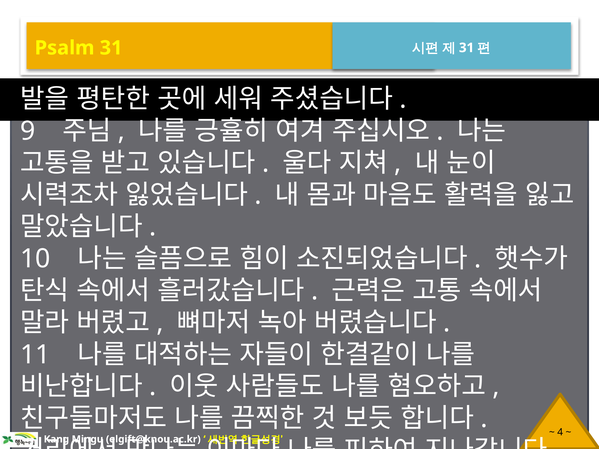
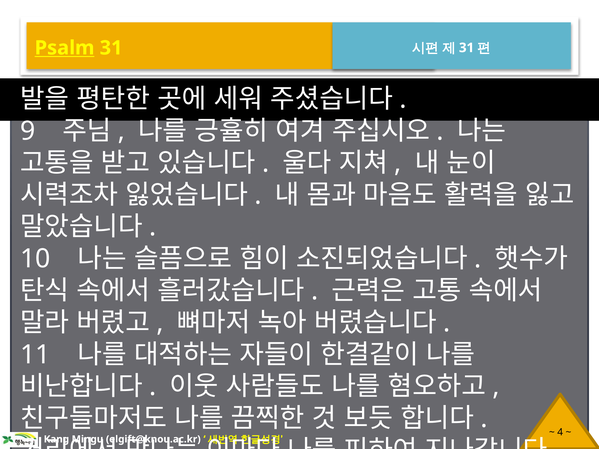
Psalm underline: none -> present (65, 48)
